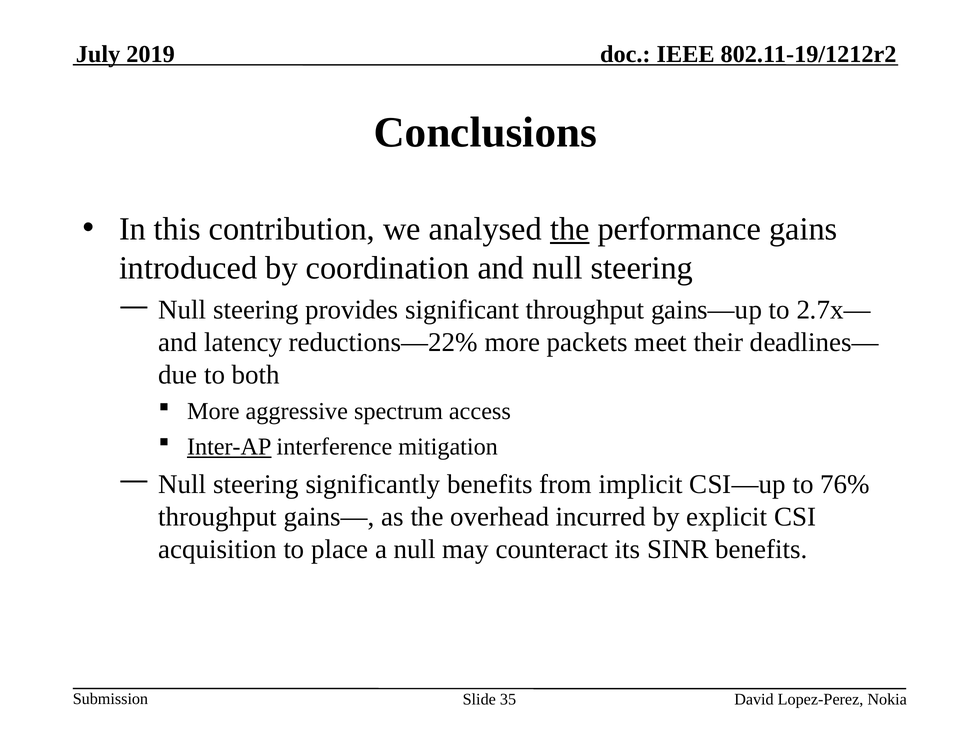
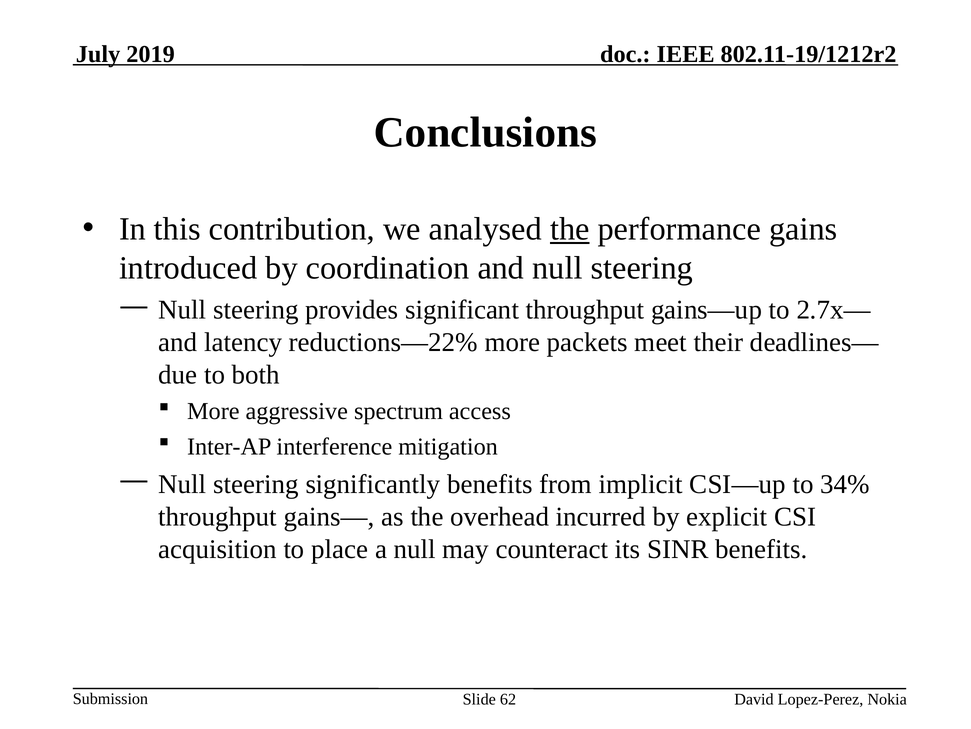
Inter-AP underline: present -> none (229, 446)
76%: 76% -> 34% (845, 484)
35: 35 -> 62 (508, 698)
